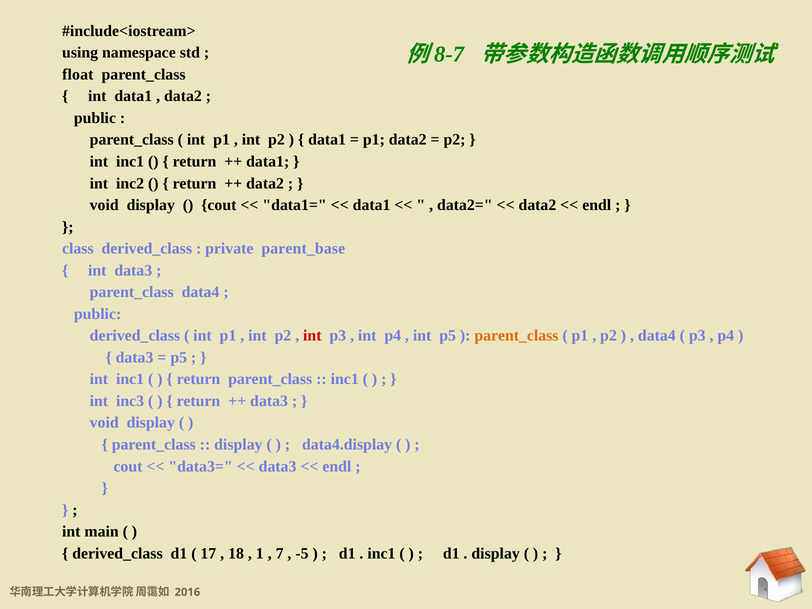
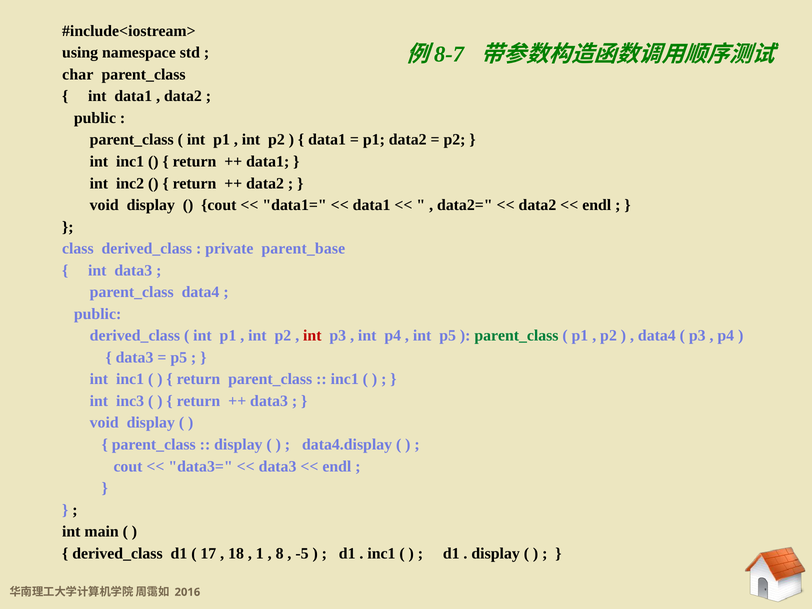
float: float -> char (78, 74)
parent_class colour: orange -> green (516, 336)
7: 7 -> 8 (280, 553)
